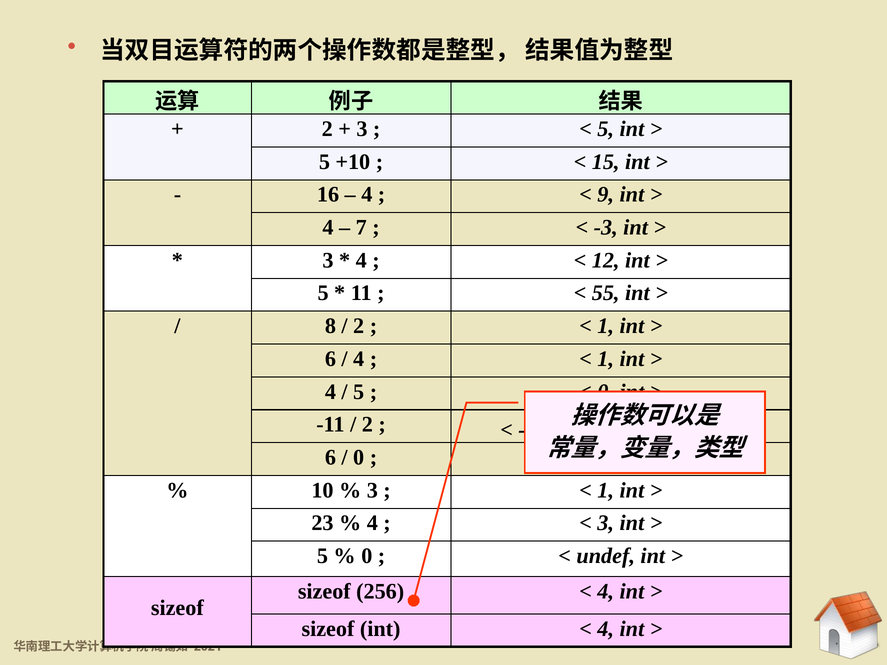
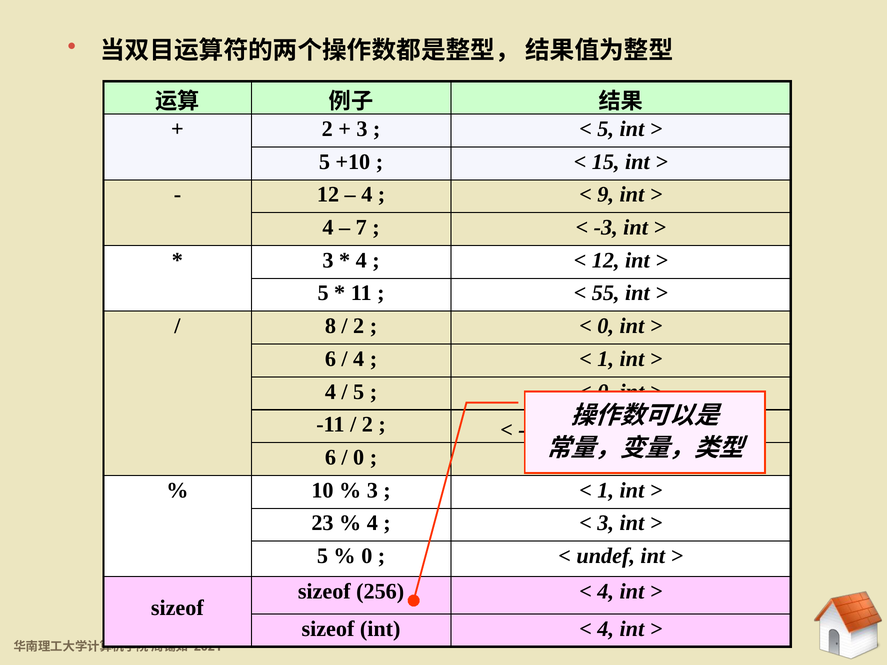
16: 16 -> 12 (328, 195)
1: 1 -> 0 (606, 326)
